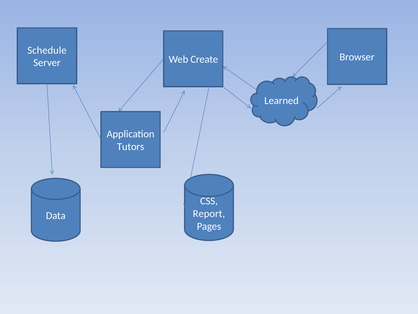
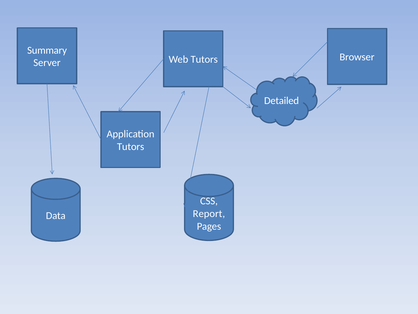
Schedule: Schedule -> Summary (47, 50)
Web Create: Create -> Tutors (204, 59)
Learned: Learned -> Detailed (282, 101)
